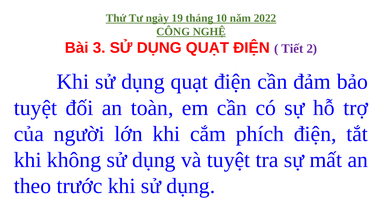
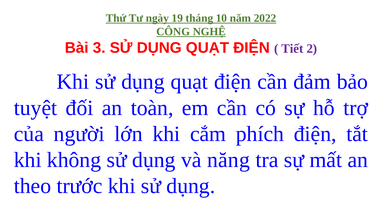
và tuyệt: tuyệt -> năng (228, 160)
